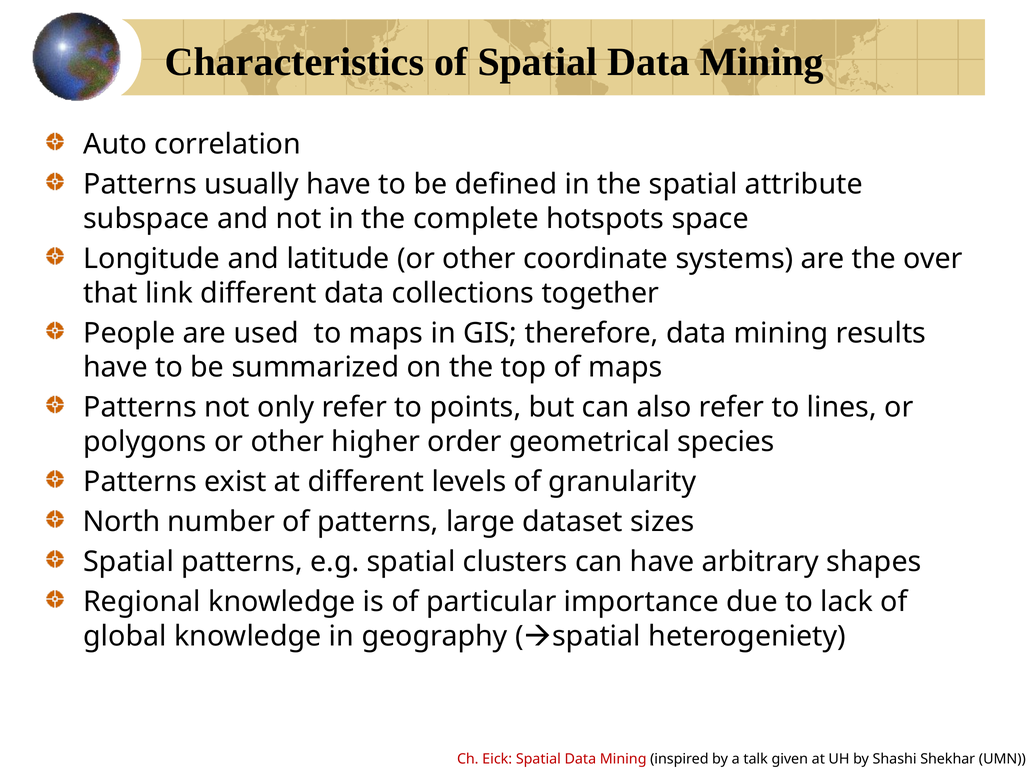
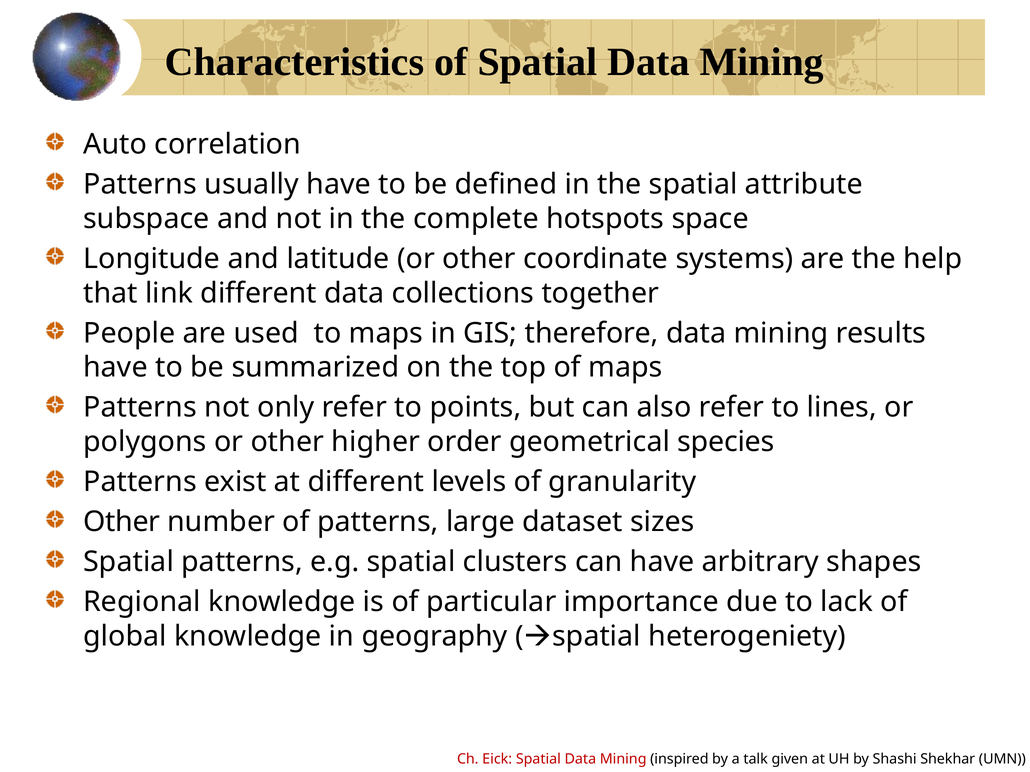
over: over -> help (933, 259)
North: North -> Other (122, 522)
